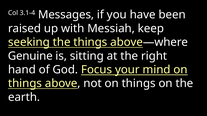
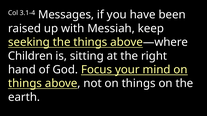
Genuine: Genuine -> Children (30, 56)
